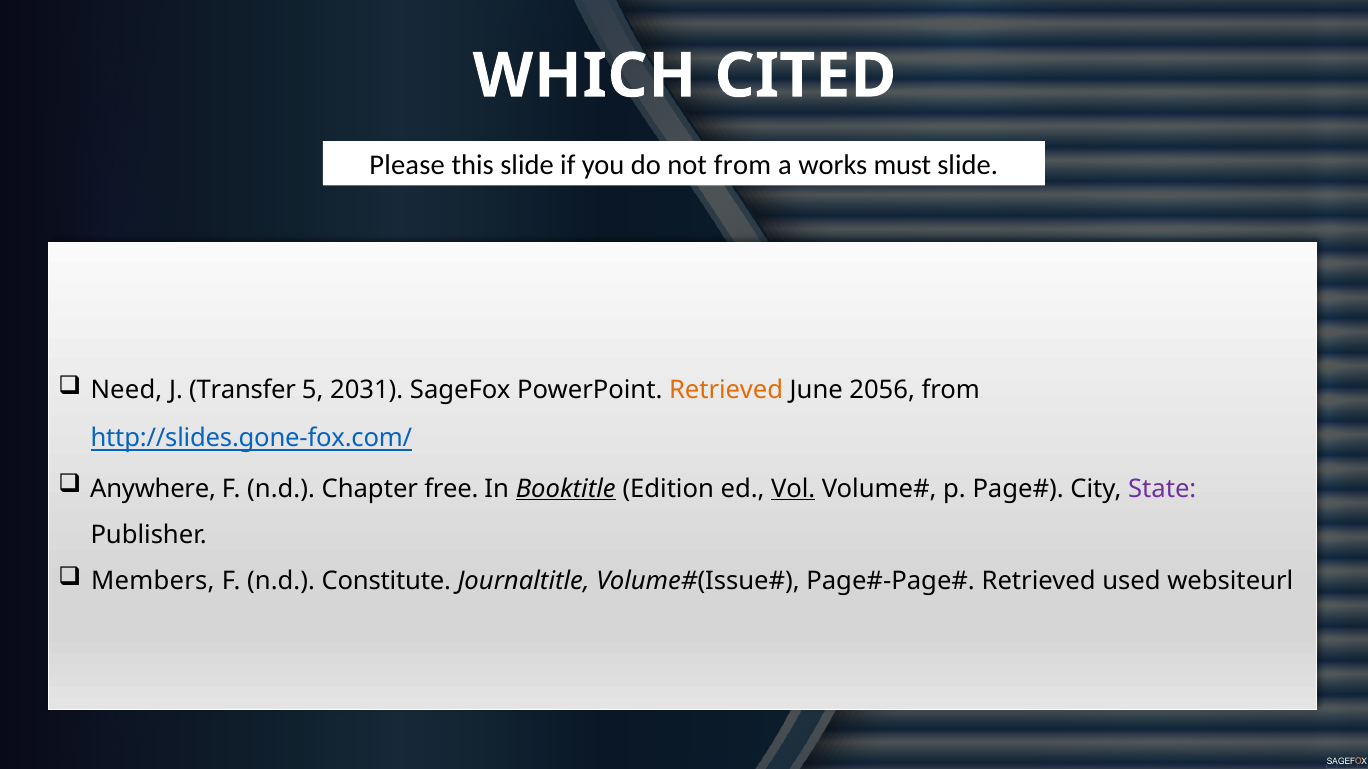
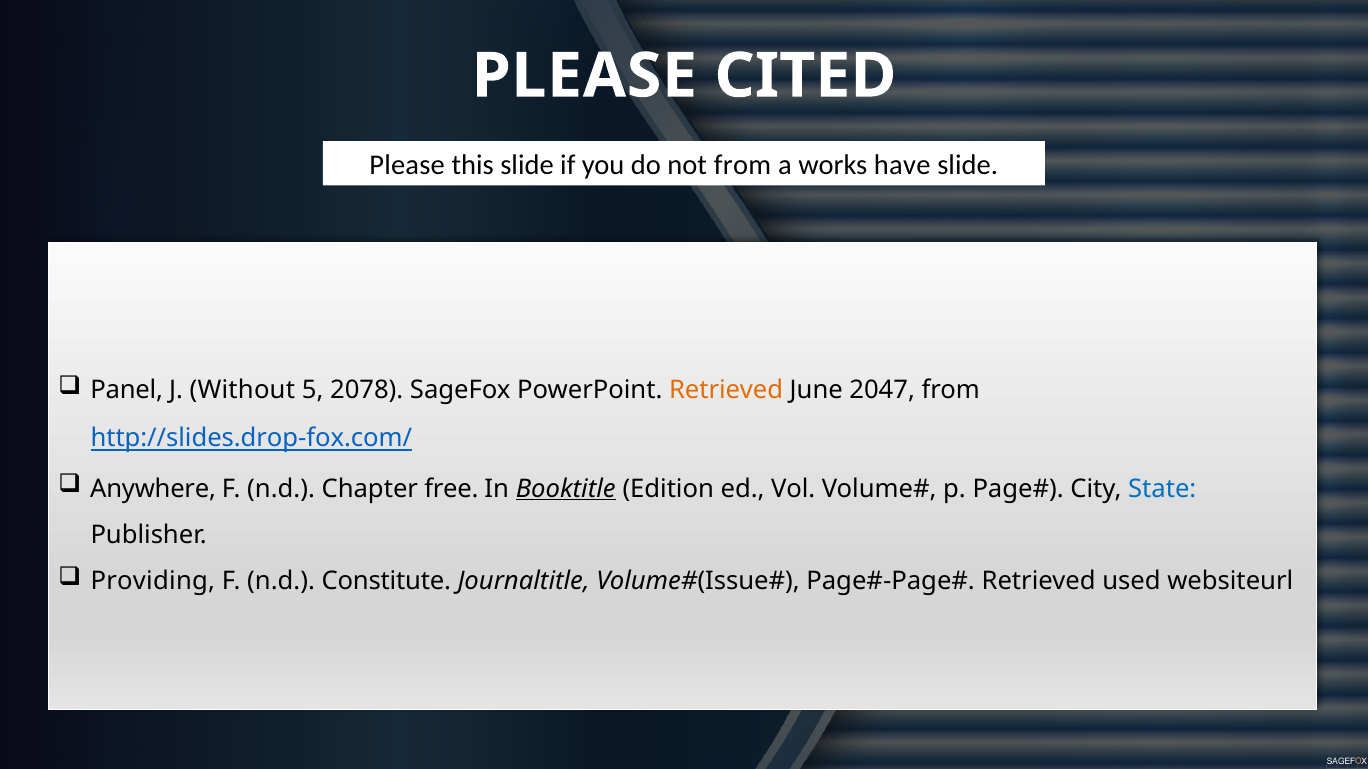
WHICH: WHICH -> PLEASE (584, 76)
must: must -> have (902, 165)
Need: Need -> Panel (127, 390)
Transfer: Transfer -> Without (242, 390)
2031: 2031 -> 2078 (367, 390)
2056: 2056 -> 2047 (882, 390)
http://slides.gone-fox.com/: http://slides.gone-fox.com/ -> http://slides.drop-fox.com/ (251, 439)
Vol underline: present -> none (793, 489)
State colour: purple -> blue (1162, 489)
Members: Members -> Providing (153, 581)
